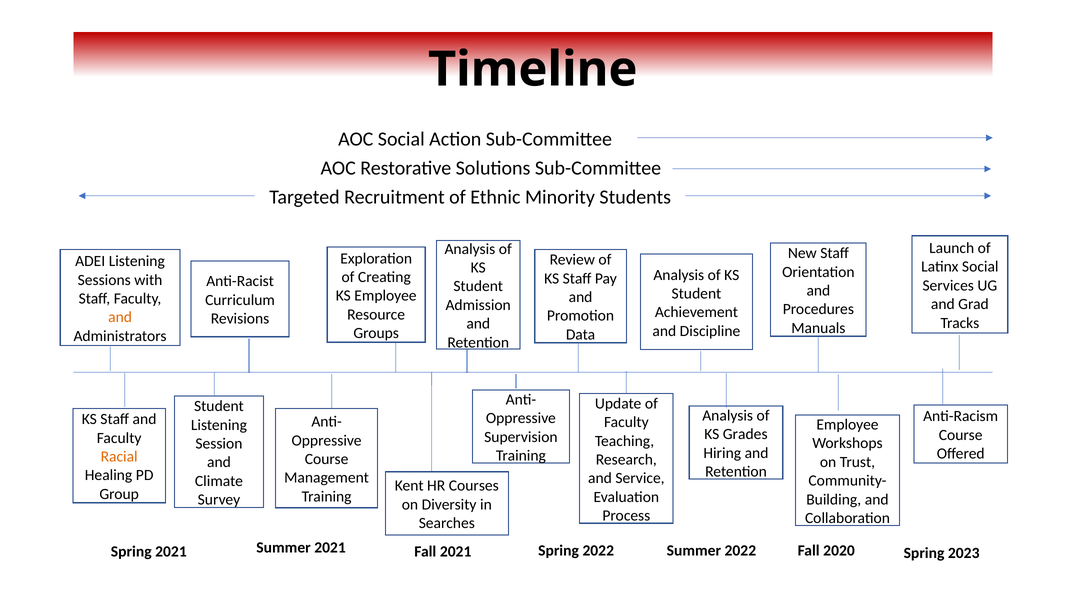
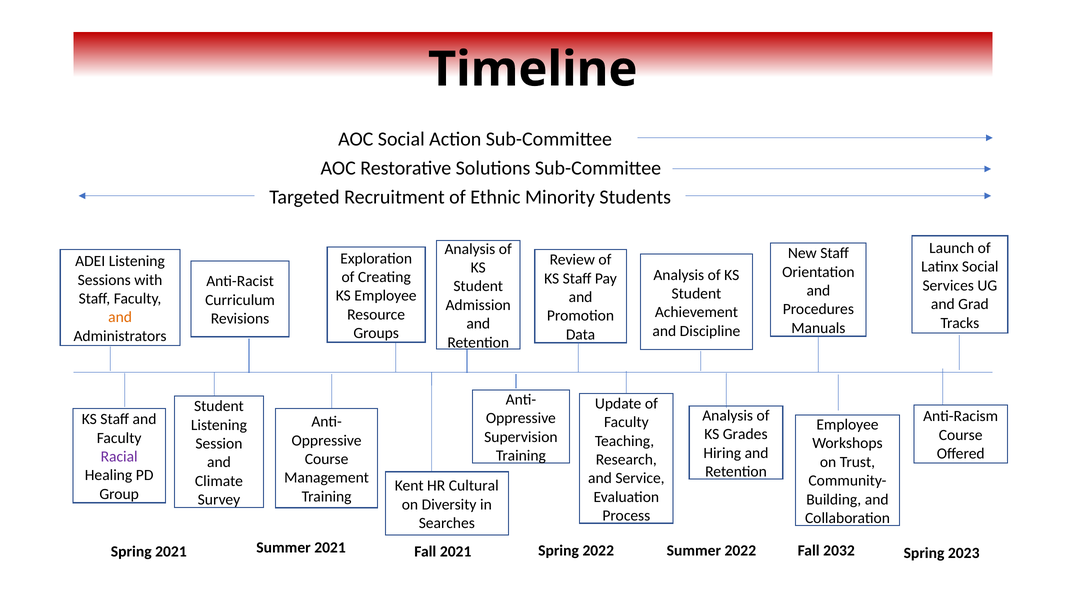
Racial colour: orange -> purple (119, 456)
Courses: Courses -> Cultural (474, 485)
2020: 2020 -> 2032 (839, 550)
